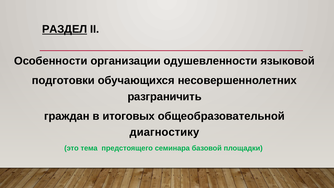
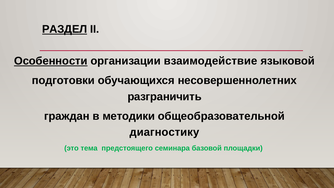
Особенности underline: none -> present (51, 61)
одушевленности: одушевленности -> взаимодействие (211, 61)
итоговых: итоговых -> методики (129, 116)
